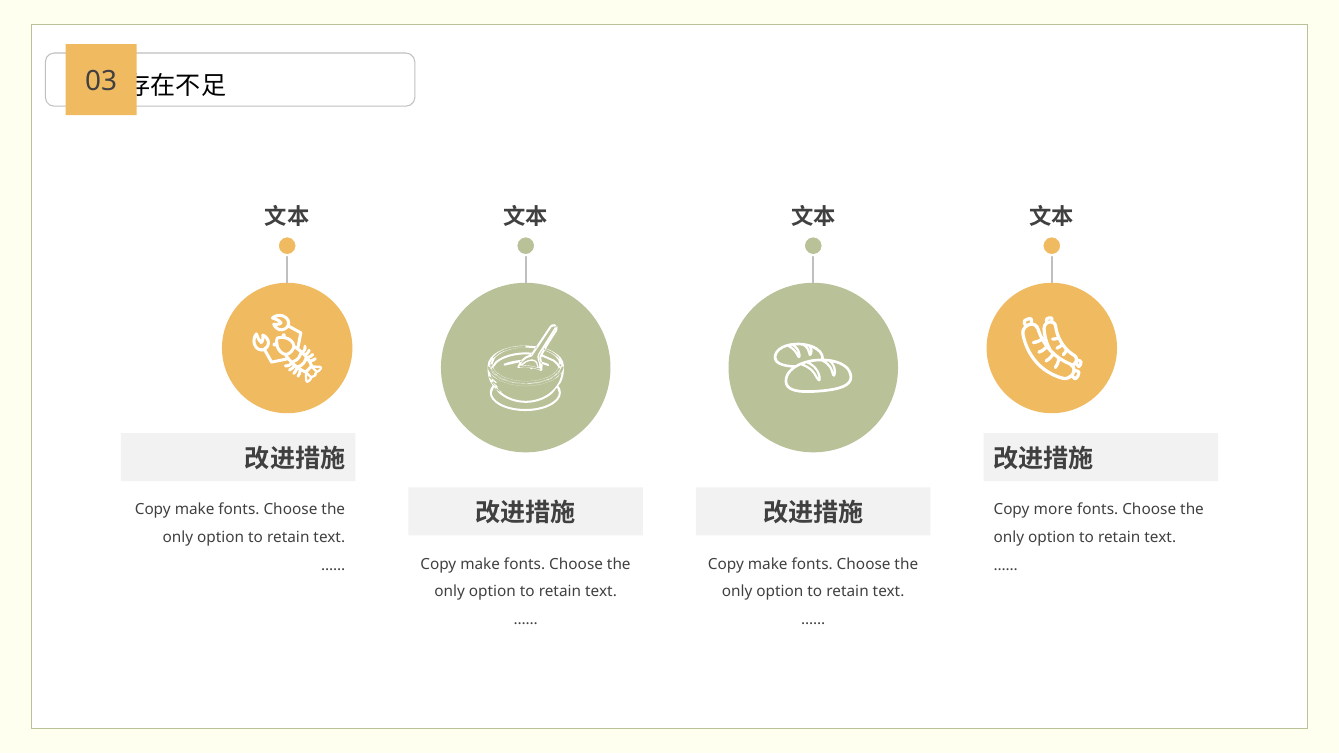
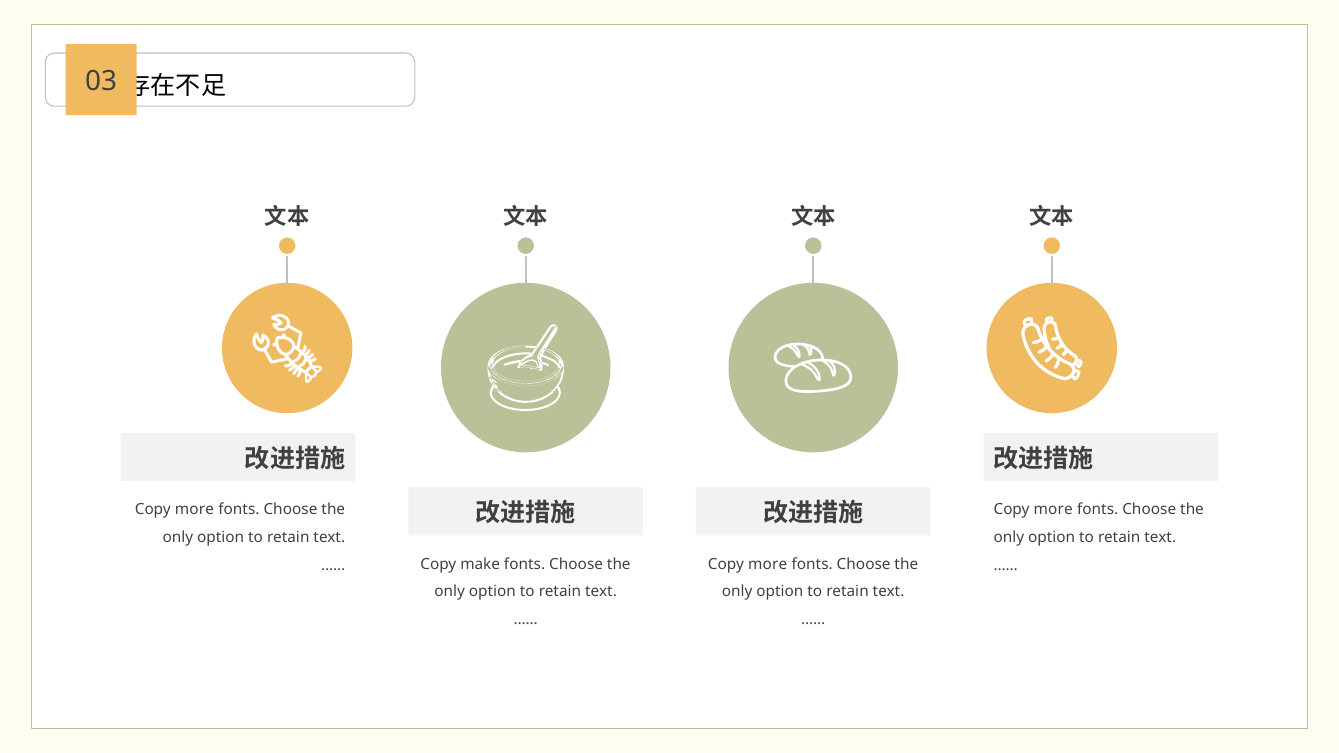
make: make -> more (194, 510)
make: make -> more (768, 564)
